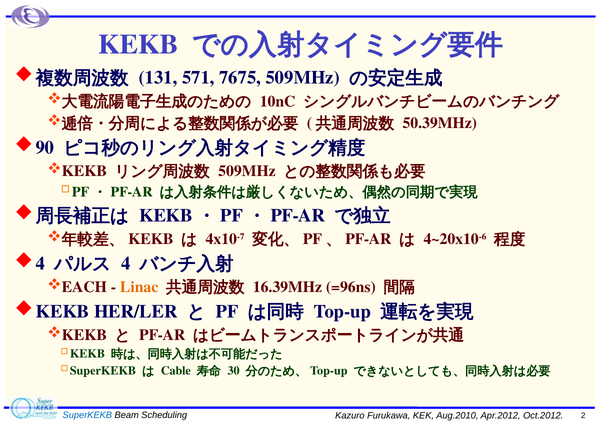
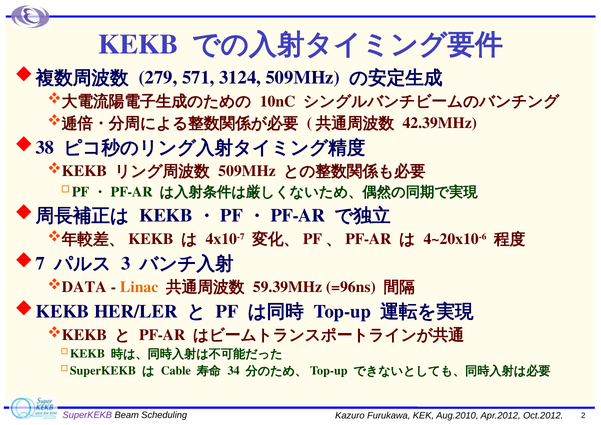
131: 131 -> 279 (158, 78)
7675: 7675 -> 3124 (240, 78)
50.39MHz: 50.39MHz -> 42.39MHz (440, 123)
90: 90 -> 38 (45, 148)
4: 4 -> 7 (40, 264)
4: 4 -> 3 (126, 264)
EACH: EACH -> DATA (84, 287)
16.39MHz: 16.39MHz -> 59.39MHz (287, 287)
30: 30 -> 34 (234, 371)
SuperKEKB colour: blue -> purple (87, 415)
